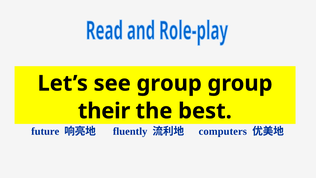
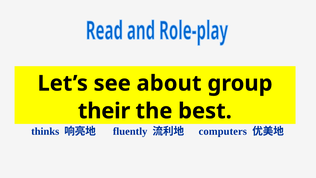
see group: group -> about (169, 83)
future: future -> thinks (45, 131)
